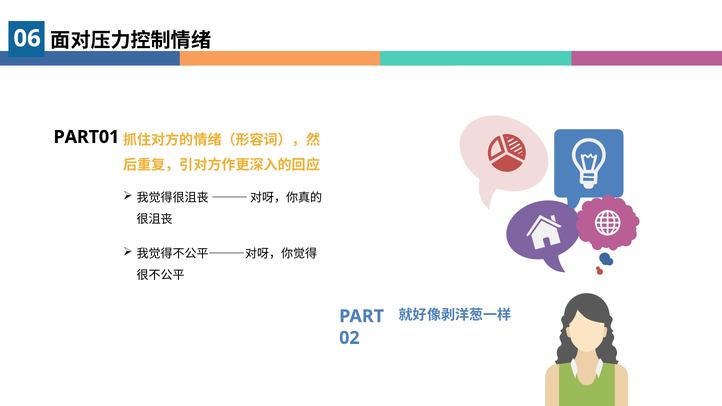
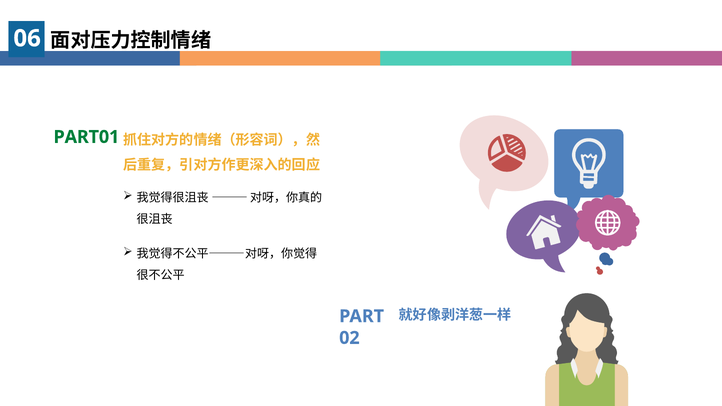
PART01 colour: black -> green (86, 137)
